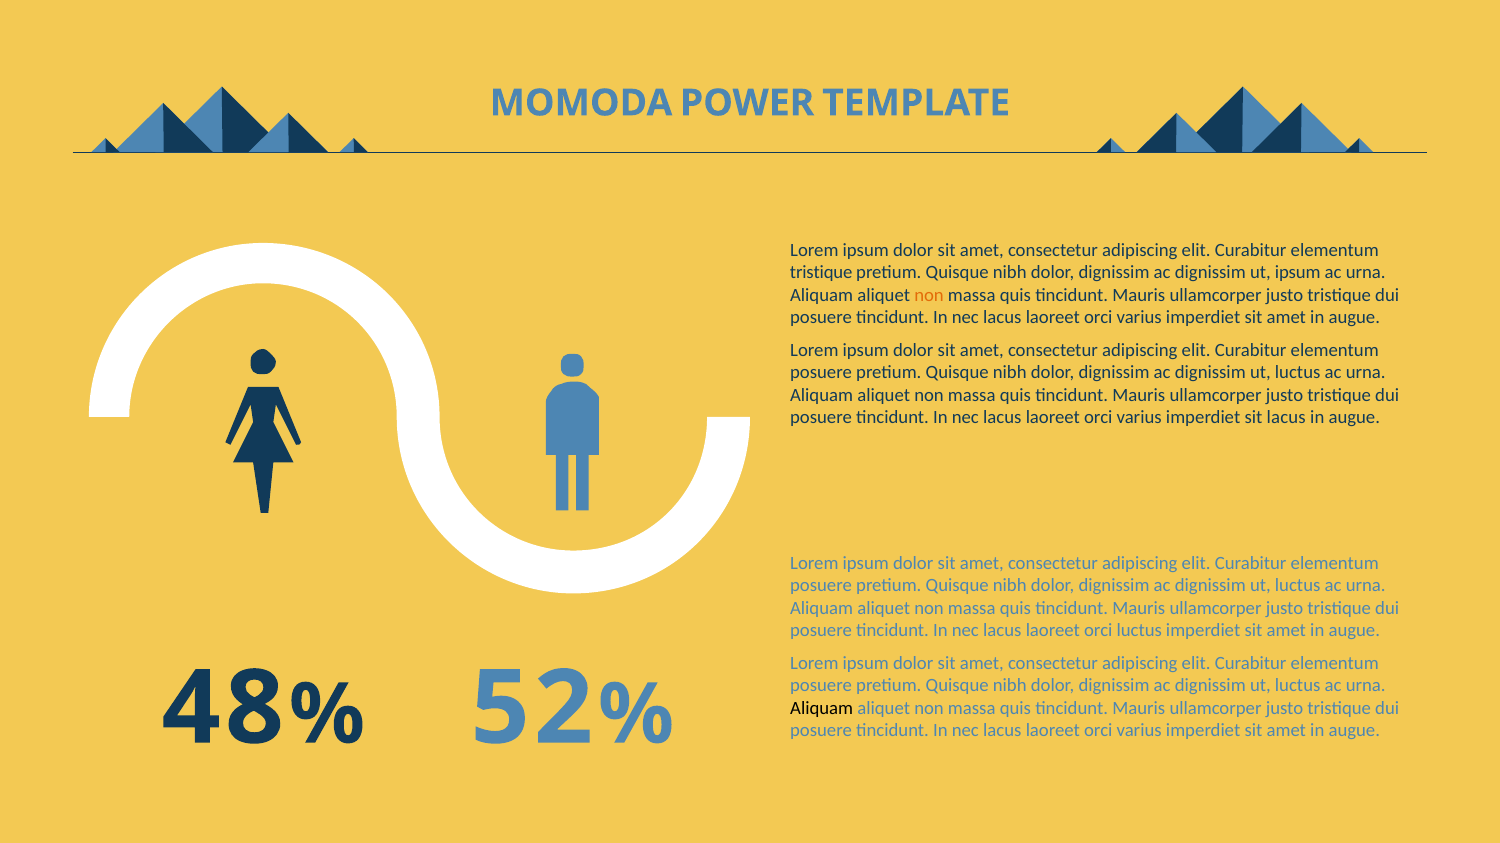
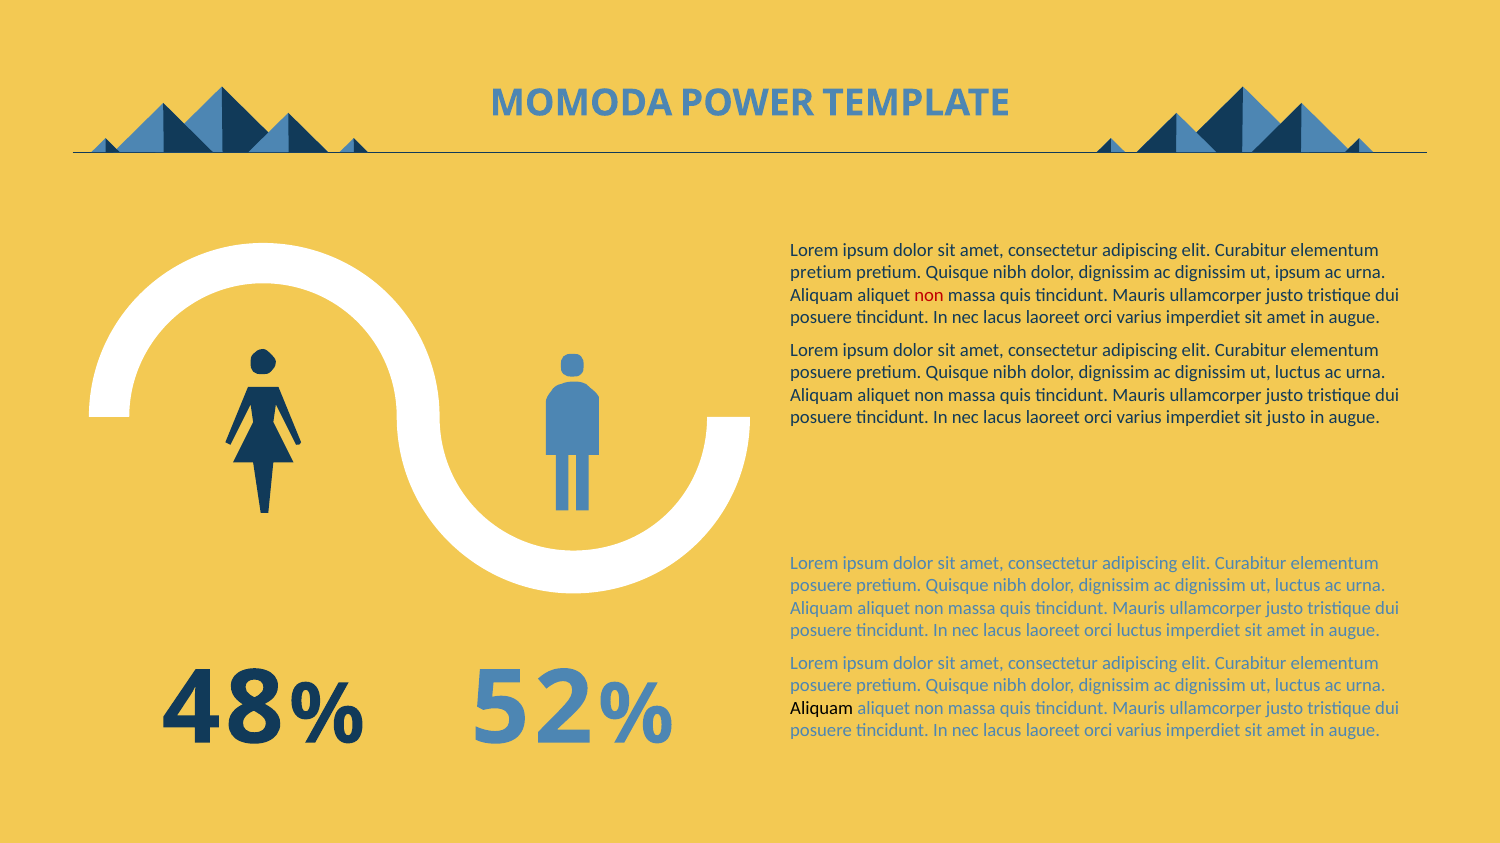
tristique: tristique -> pretium (821, 273)
non colour: orange -> red (929, 295)
sit lacus: lacus -> justo (1286, 418)
